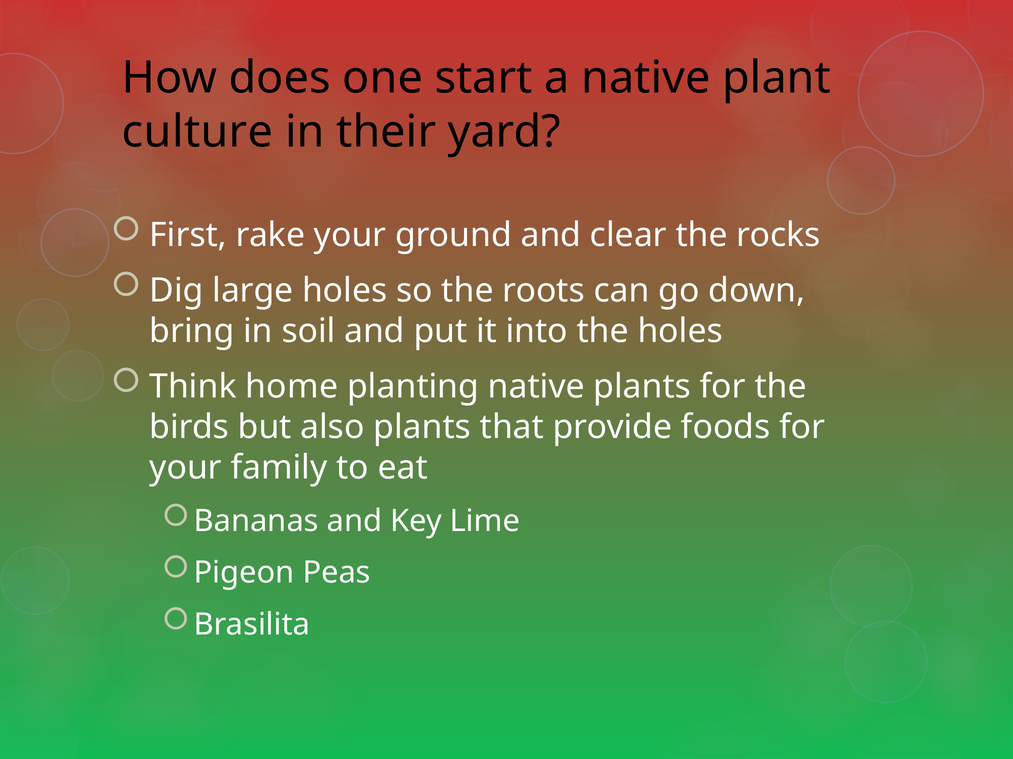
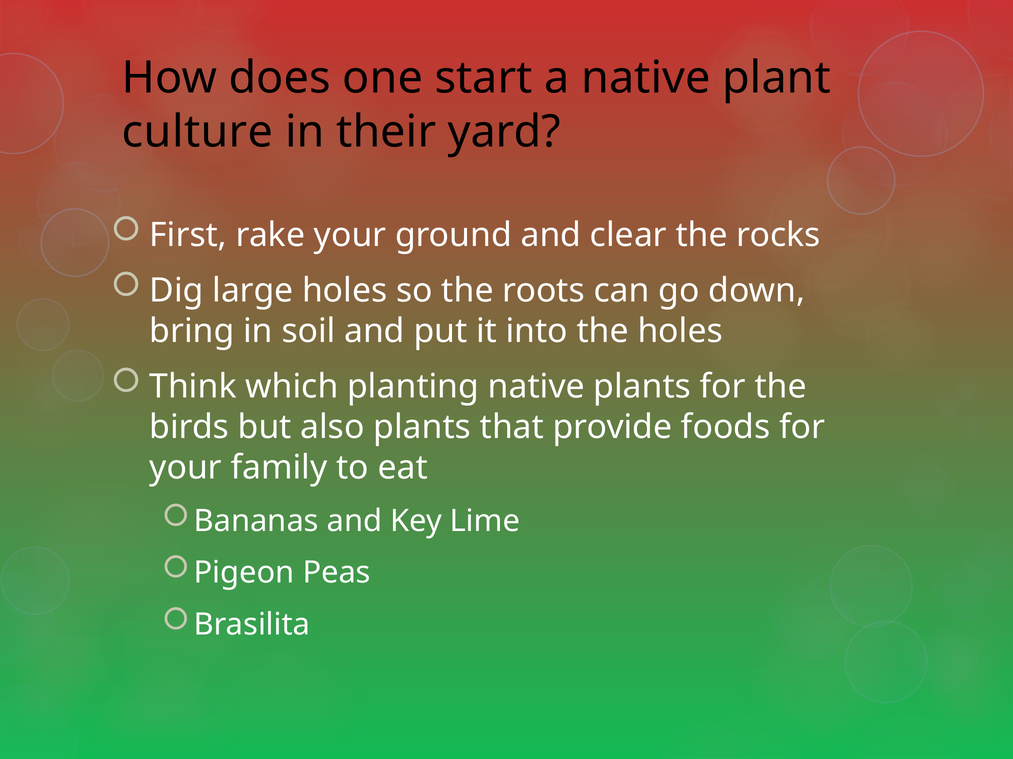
home: home -> which (292, 387)
